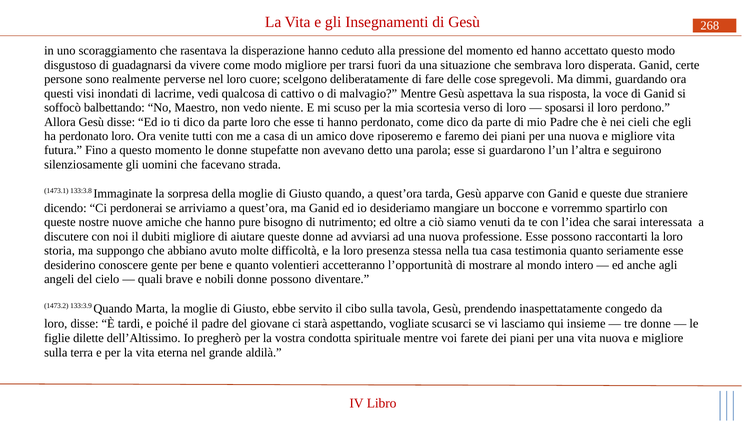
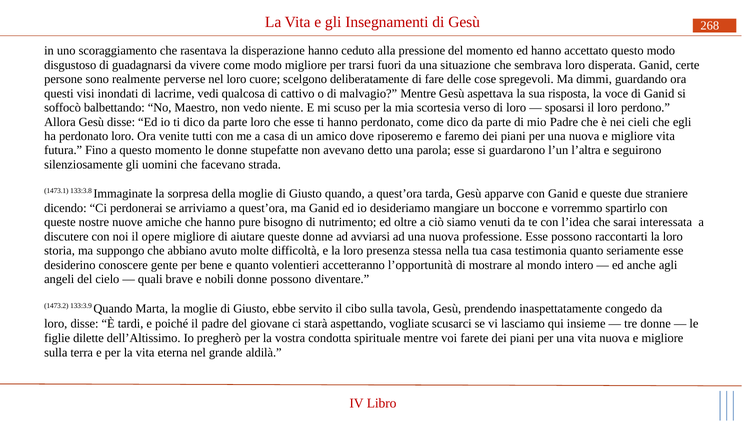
dubiti: dubiti -> opere (156, 237)
